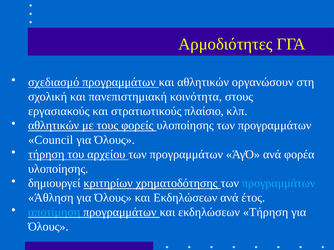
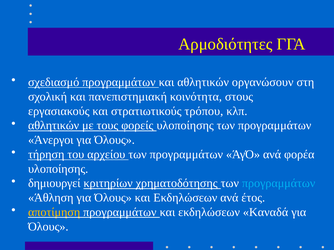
πλαίσιο: πλαίσιο -> τρόπου (204, 111)
Council: Council -> Άνεργοι (51, 140)
αποτίμηση colour: light blue -> yellow (54, 213)
εκδηλώσεων Τήρηση: Τήρηση -> Καναδά (266, 213)
